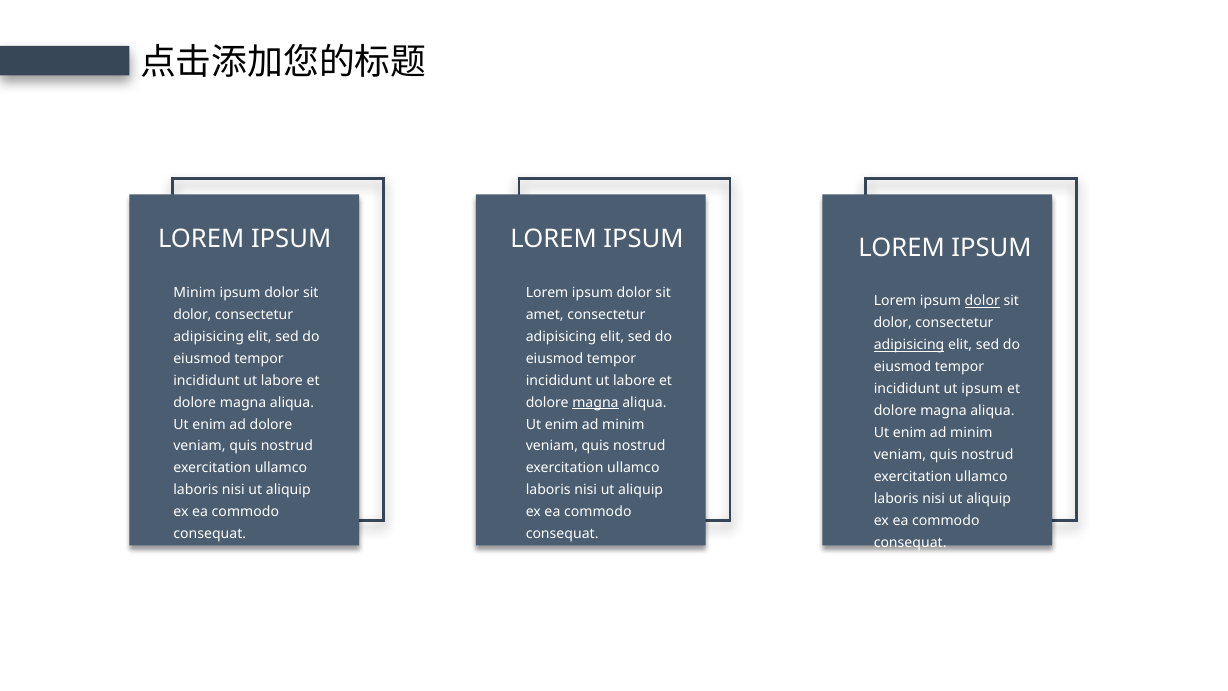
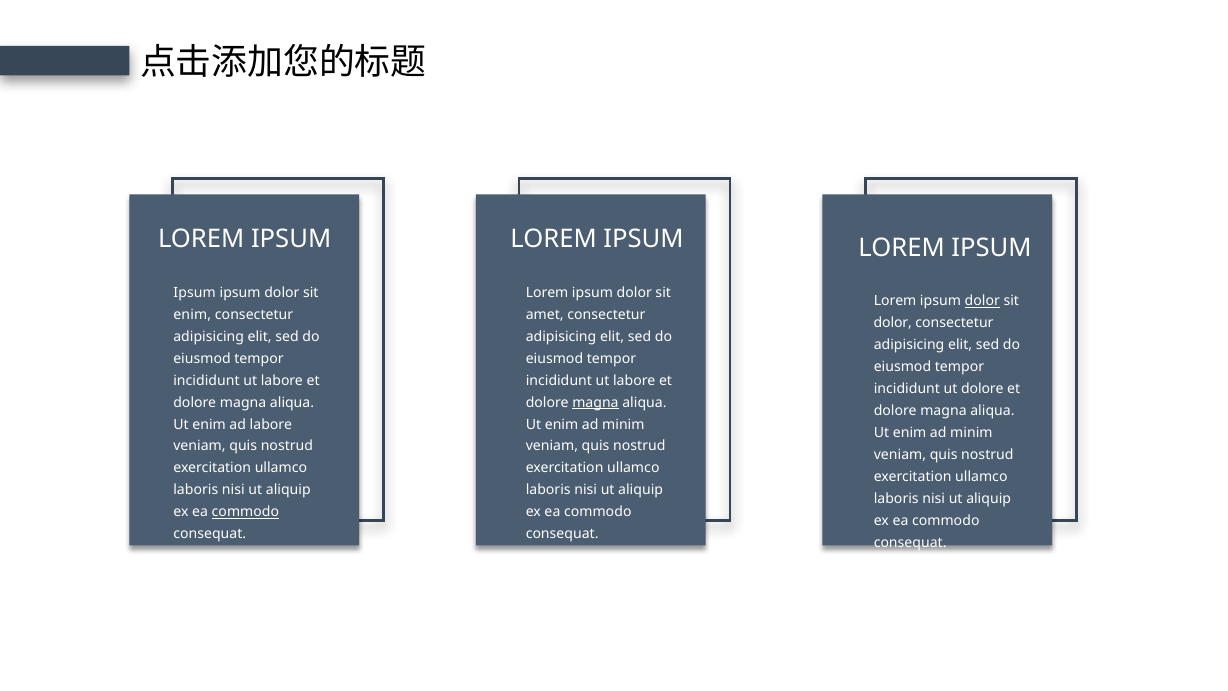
Minim: Minim -> Ipsum (195, 293)
dolor: dolor -> enim (192, 315)
adipisicing underline: present -> none (909, 345)
ut ipsum: ipsum -> dolore (982, 389)
ad dolore: dolore -> labore (271, 424)
commodo underline: none -> present (245, 512)
